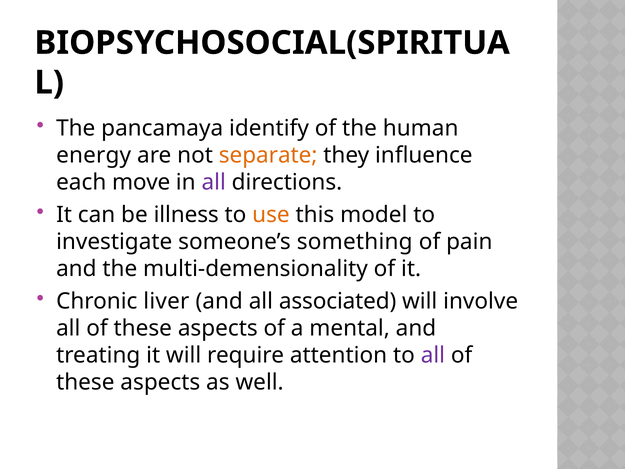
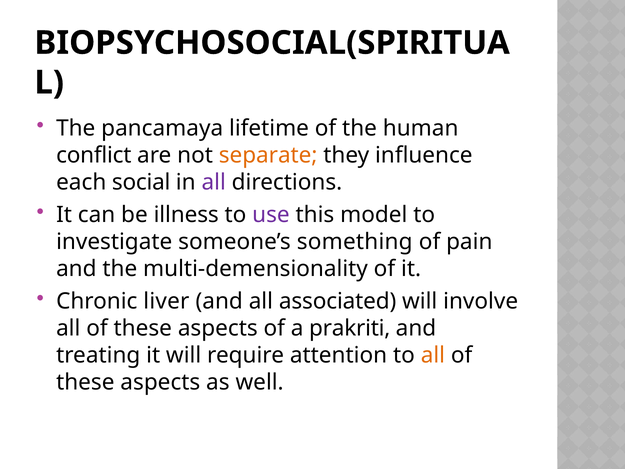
identify: identify -> lifetime (269, 128)
energy: energy -> conflict (94, 155)
move: move -> social (141, 182)
use colour: orange -> purple (271, 215)
mental: mental -> prakriti (350, 328)
all colour: purple -> orange (433, 355)
